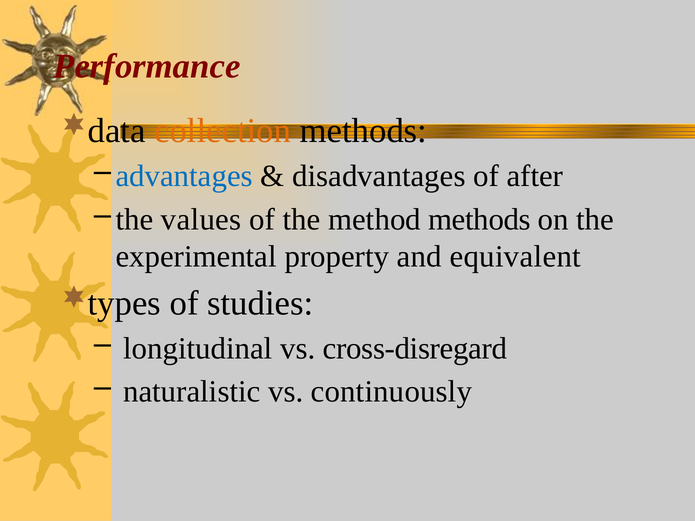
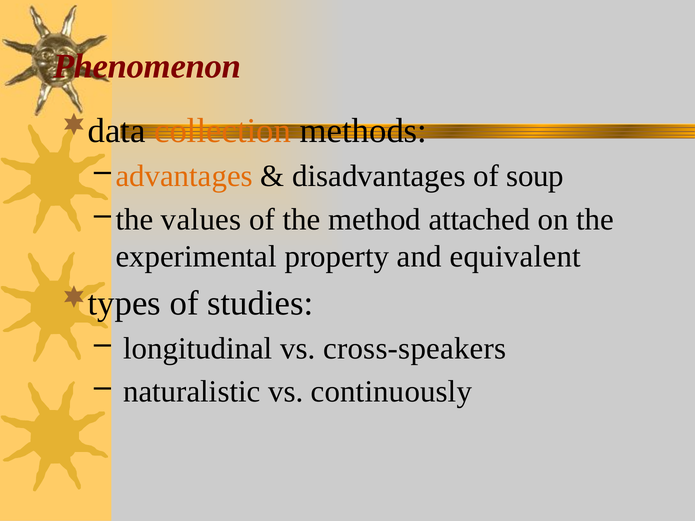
Performance: Performance -> Phenomenon (147, 66)
advantages colour: blue -> orange (184, 176)
after: after -> soup (535, 176)
method methods: methods -> attached (479, 220)
cross-disregard: cross-disregard -> cross-speakers (415, 349)
